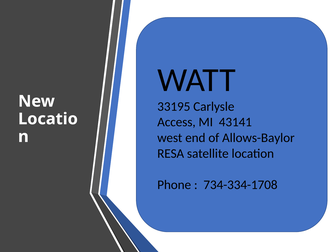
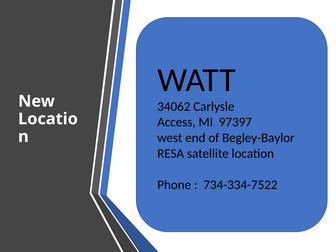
33195: 33195 -> 34062 (174, 106)
43141: 43141 -> 97397 (235, 122)
Allows-Baylor: Allows-Baylor -> Begley-Baylor (258, 138)
734-334-1708: 734-334-1708 -> 734-334-7522 (240, 185)
